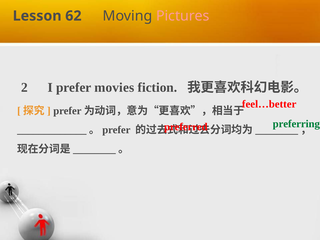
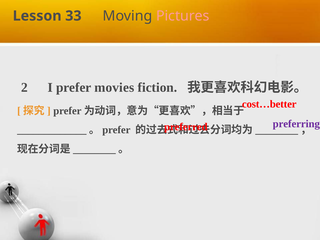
62: 62 -> 33 (73, 16)
feel…better: feel…better -> cost…better (269, 104)
preferring colour: green -> purple (296, 124)
